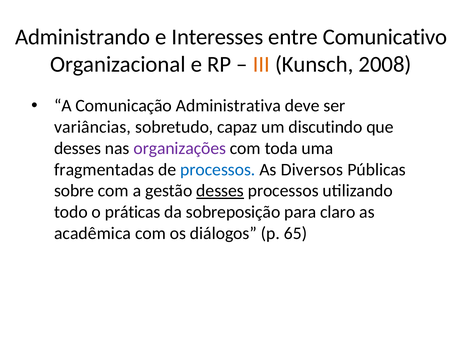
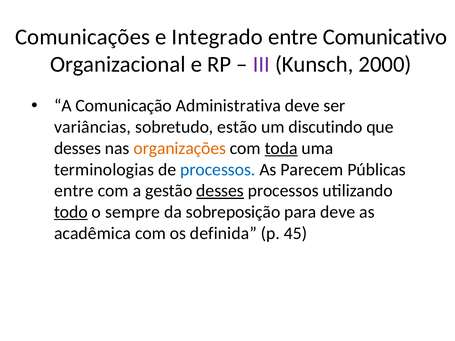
Administrando: Administrando -> Comunicações (83, 37)
Interesses: Interesses -> Integrado (217, 37)
III colour: orange -> purple (261, 64)
2008: 2008 -> 2000 (385, 64)
capaz: capaz -> estão (237, 127)
organizações colour: purple -> orange (180, 148)
toda underline: none -> present (281, 148)
fragmentadas: fragmentadas -> terminologias (104, 170)
Diversos: Diversos -> Parecem (312, 170)
sobre: sobre -> entre (74, 191)
todo underline: none -> present (71, 212)
práticas: práticas -> sempre (133, 212)
para claro: claro -> deve (338, 212)
diálogos: diálogos -> definida (223, 233)
65: 65 -> 45 (296, 233)
